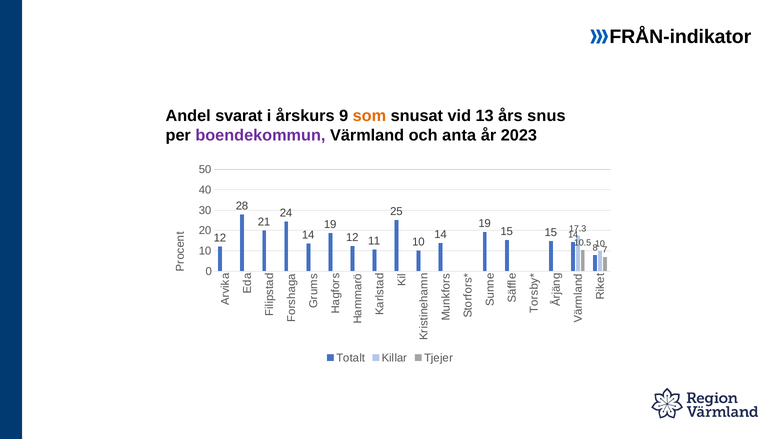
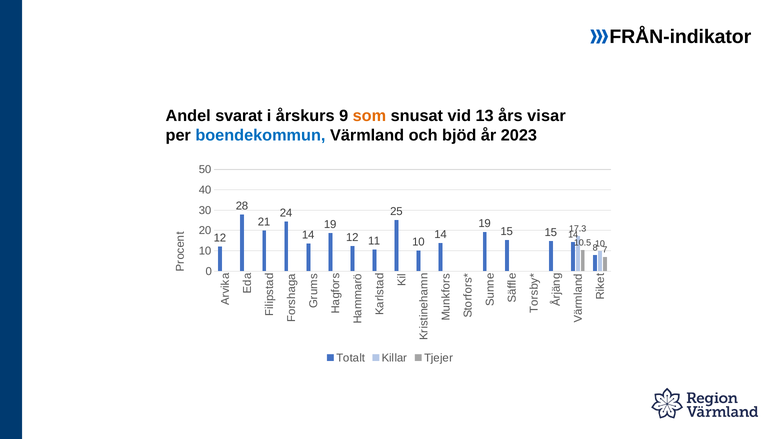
snus: snus -> visar (546, 116)
boendekommun colour: purple -> blue (260, 135)
anta: anta -> bjöd (459, 135)
